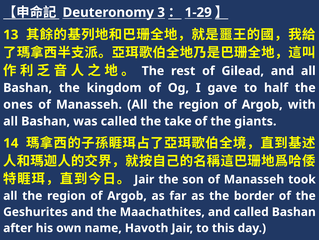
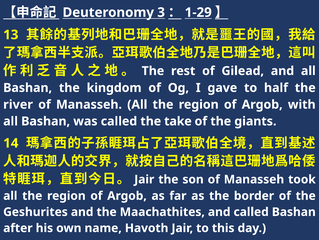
ones: ones -> river (18, 104)
